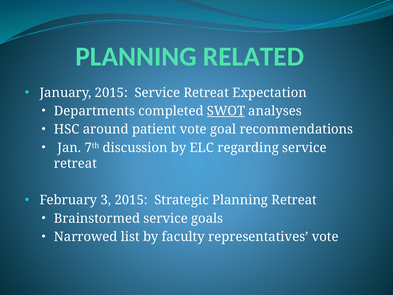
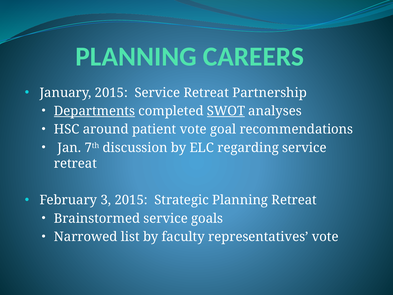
RELATED: RELATED -> CAREERS (253, 57)
Expectation: Expectation -> Partnership (270, 93)
Departments underline: none -> present (94, 111)
